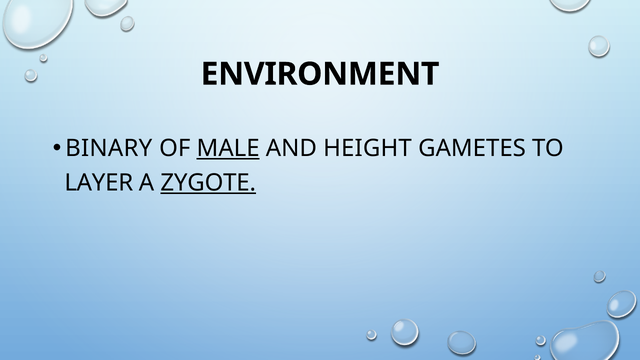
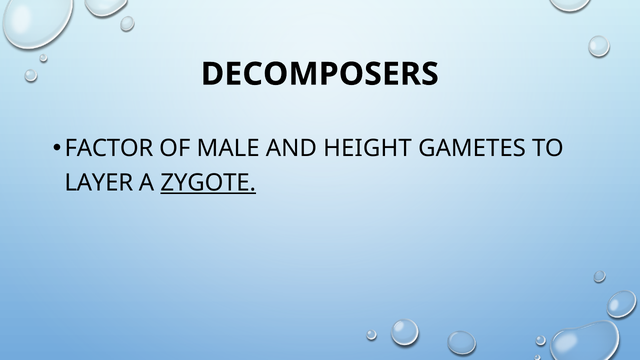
ENVIRONMENT: ENVIRONMENT -> DECOMPOSERS (320, 74)
BINARY: BINARY -> FACTOR (109, 148)
MALE underline: present -> none (228, 148)
